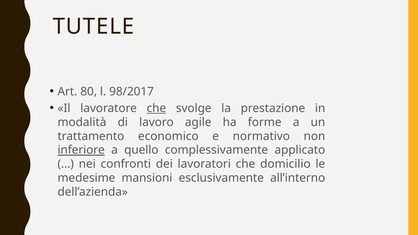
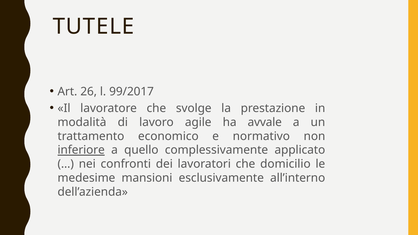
80: 80 -> 26 (89, 92)
98/2017: 98/2017 -> 99/2017 (132, 92)
che underline: present -> none (156, 108)
forme: forme -> avvale (265, 122)
